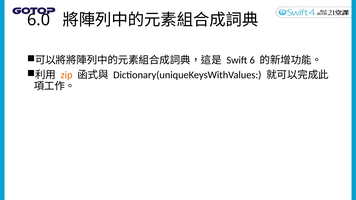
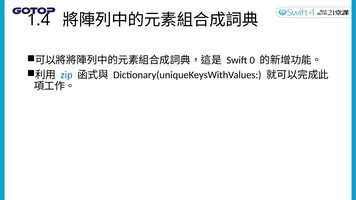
6.0: 6.0 -> 1.4 (39, 20)
6: 6 -> 0 (252, 60)
zip colour: orange -> blue (67, 75)
